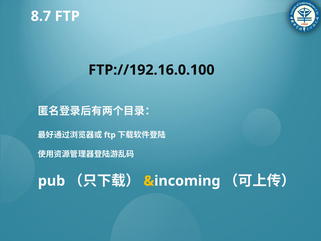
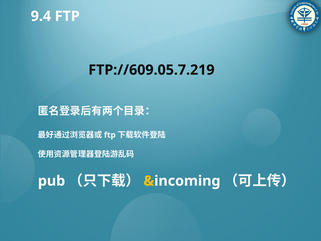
8.7: 8.7 -> 9.4 (41, 16)
FTP://192.16.0.100: FTP://192.16.0.100 -> FTP://609.05.7.219 (151, 70)
